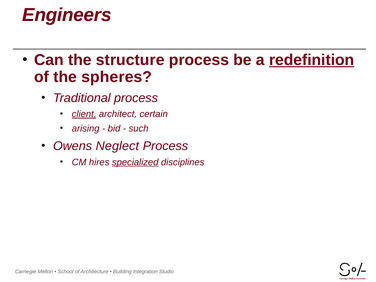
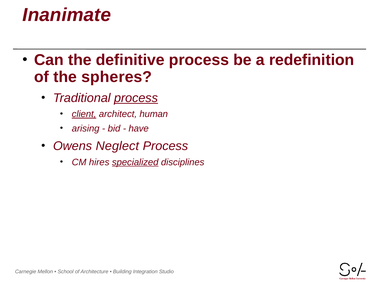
Engineers: Engineers -> Inanimate (67, 15)
structure: structure -> definitive (130, 60)
redefinition underline: present -> none (312, 60)
process underline: none -> present (136, 98)
certain: certain -> human (154, 114)
such: such -> have (139, 129)
